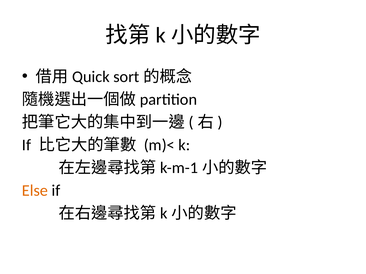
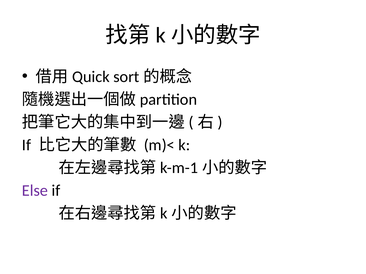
Else colour: orange -> purple (35, 191)
